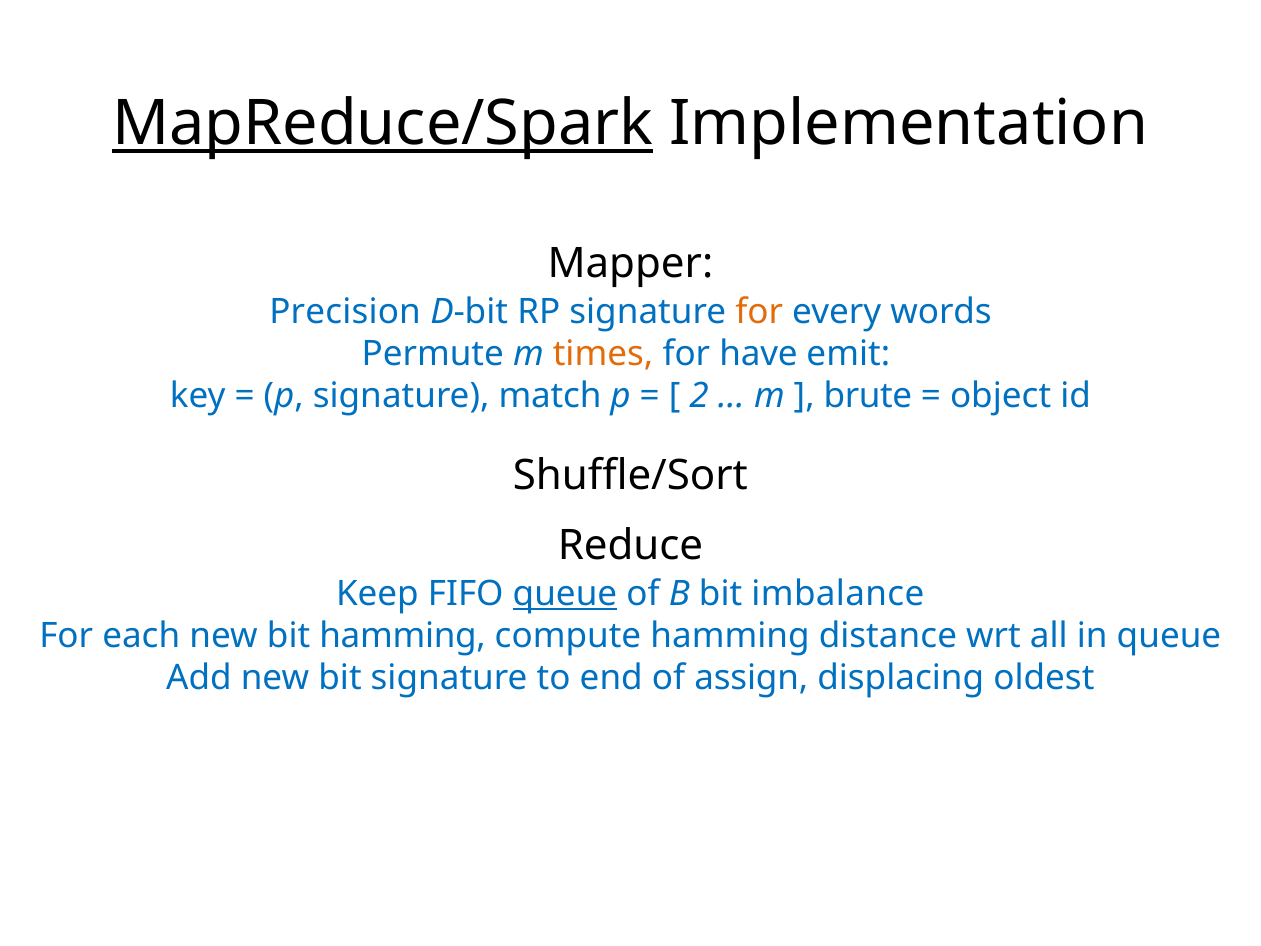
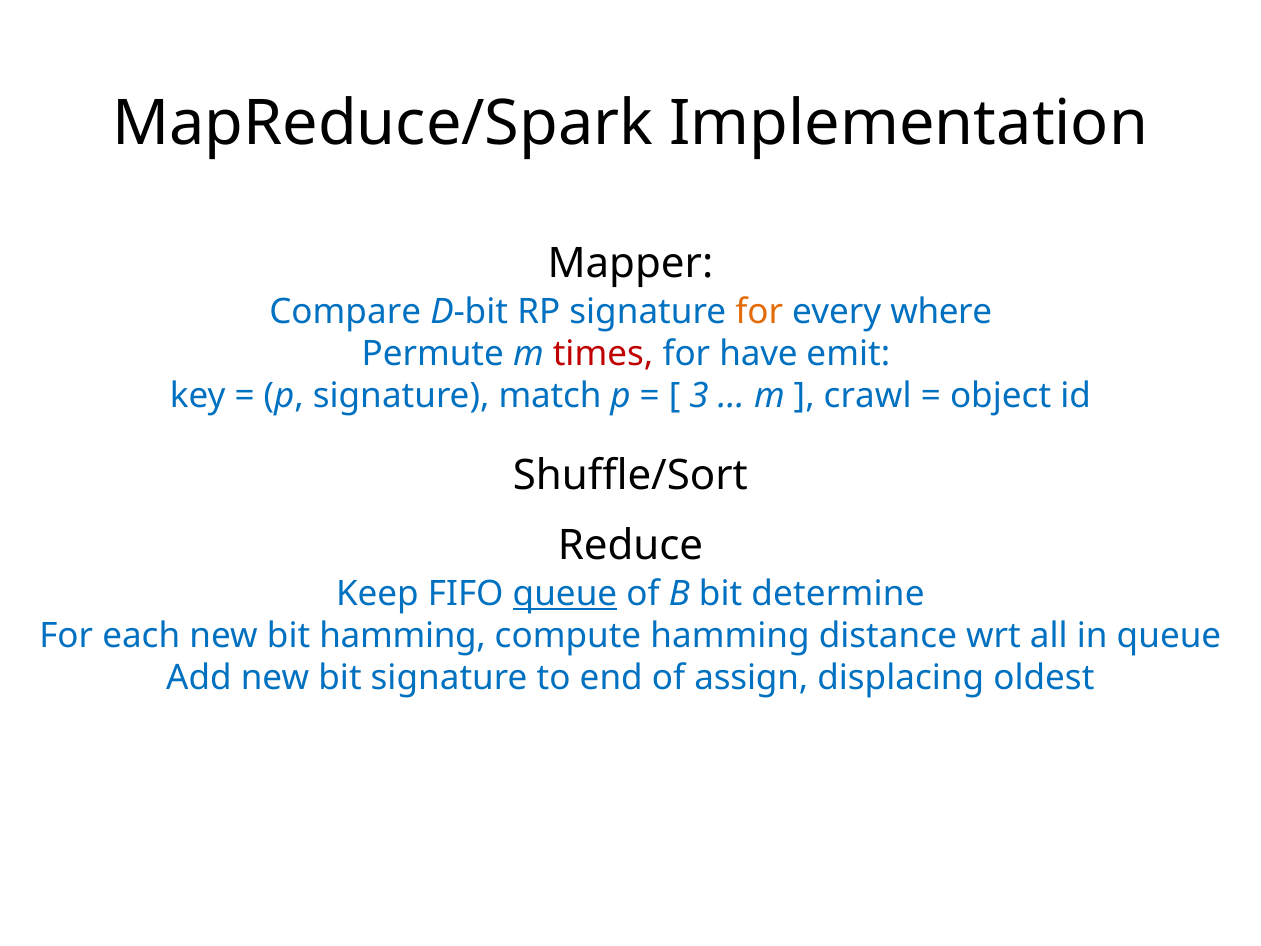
MapReduce/Spark underline: present -> none (383, 124)
Precision: Precision -> Compare (345, 311)
words: words -> where (941, 311)
times colour: orange -> red (603, 353)
2: 2 -> 3 (699, 395)
brute: brute -> crawl (868, 395)
imbalance: imbalance -> determine (838, 594)
